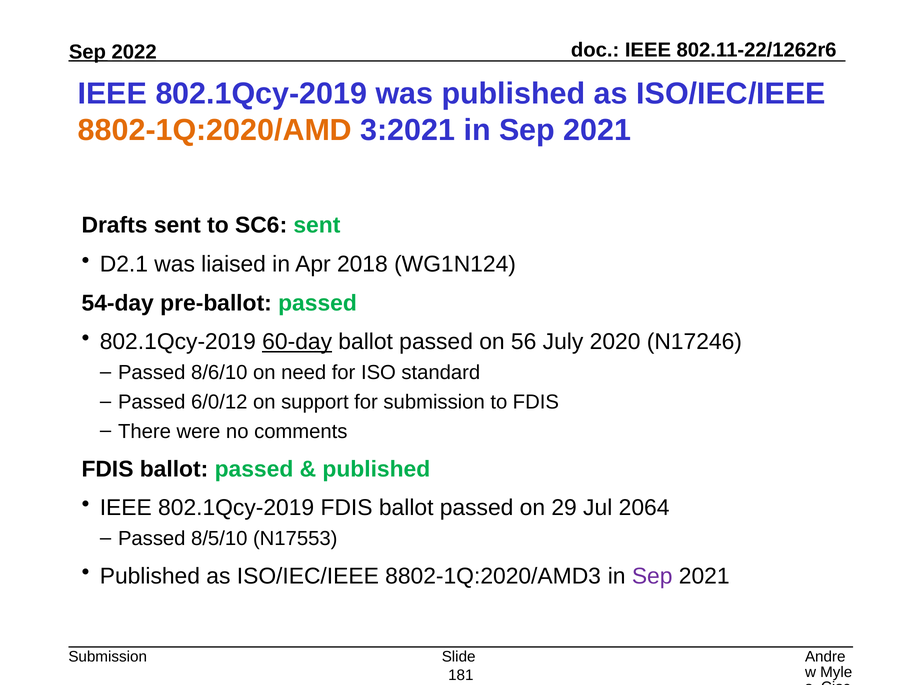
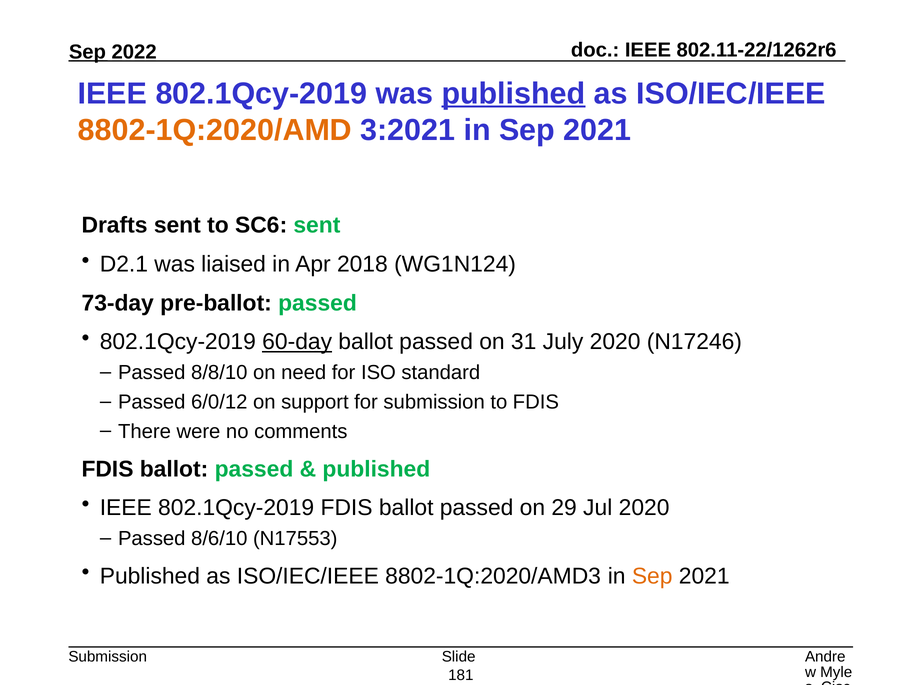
published underline: none -> present (514, 94)
54-day: 54-day -> 73-day (118, 303)
56: 56 -> 31 (524, 342)
8/6/10: 8/6/10 -> 8/8/10 (219, 373)
Jul 2064: 2064 -> 2020 (644, 508)
8/5/10: 8/5/10 -> 8/6/10 (219, 539)
Sep colour: purple -> orange (652, 576)
